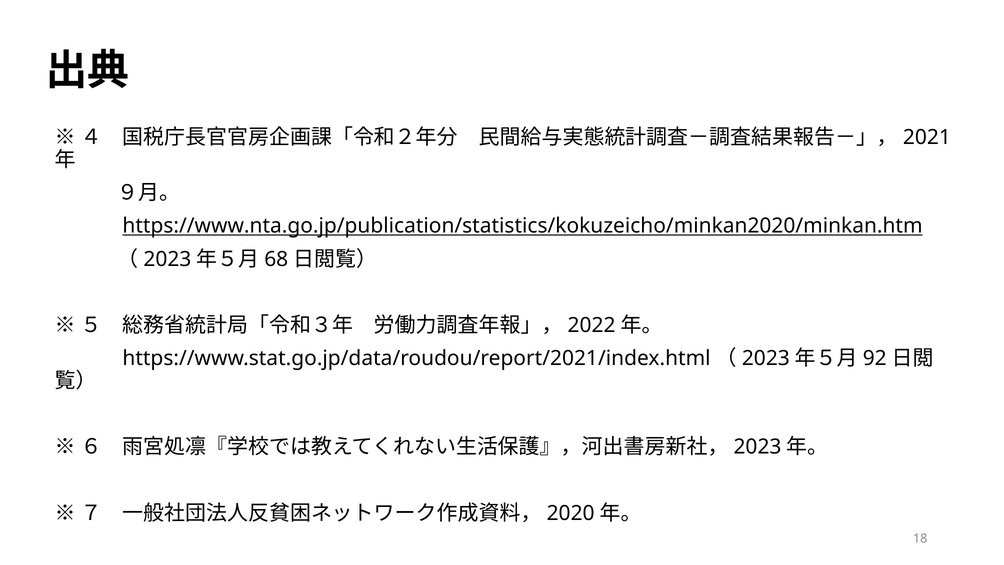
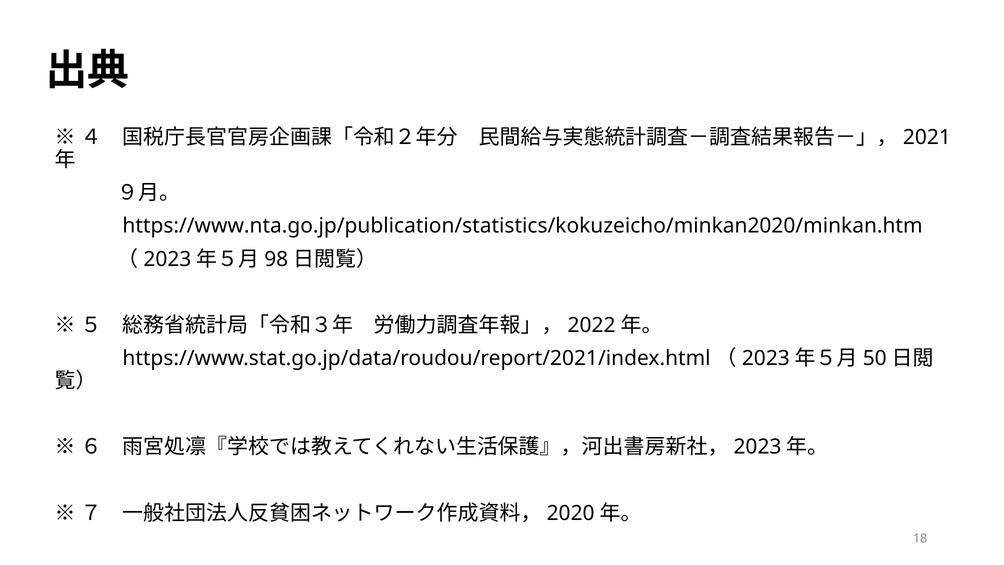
https://www.nta.go.jp/publication/statistics/kokuzeicho/minkan2020/minkan.htm underline: present -> none (523, 226)
68: 68 -> 98 (276, 259)
92: 92 -> 50 (875, 358)
